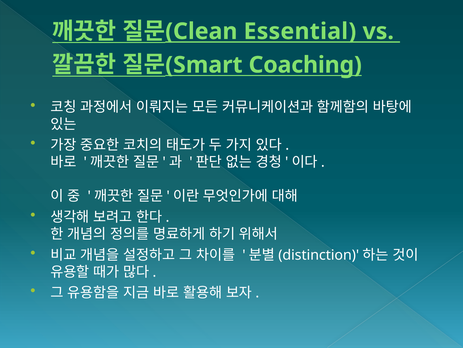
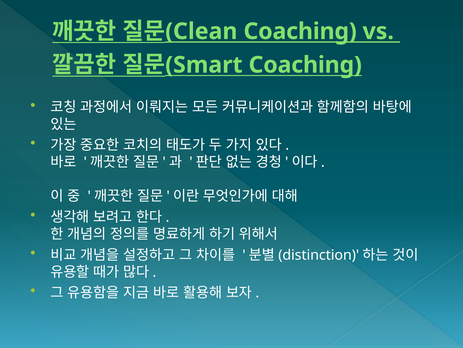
Essential: Essential -> Coaching (300, 31)
